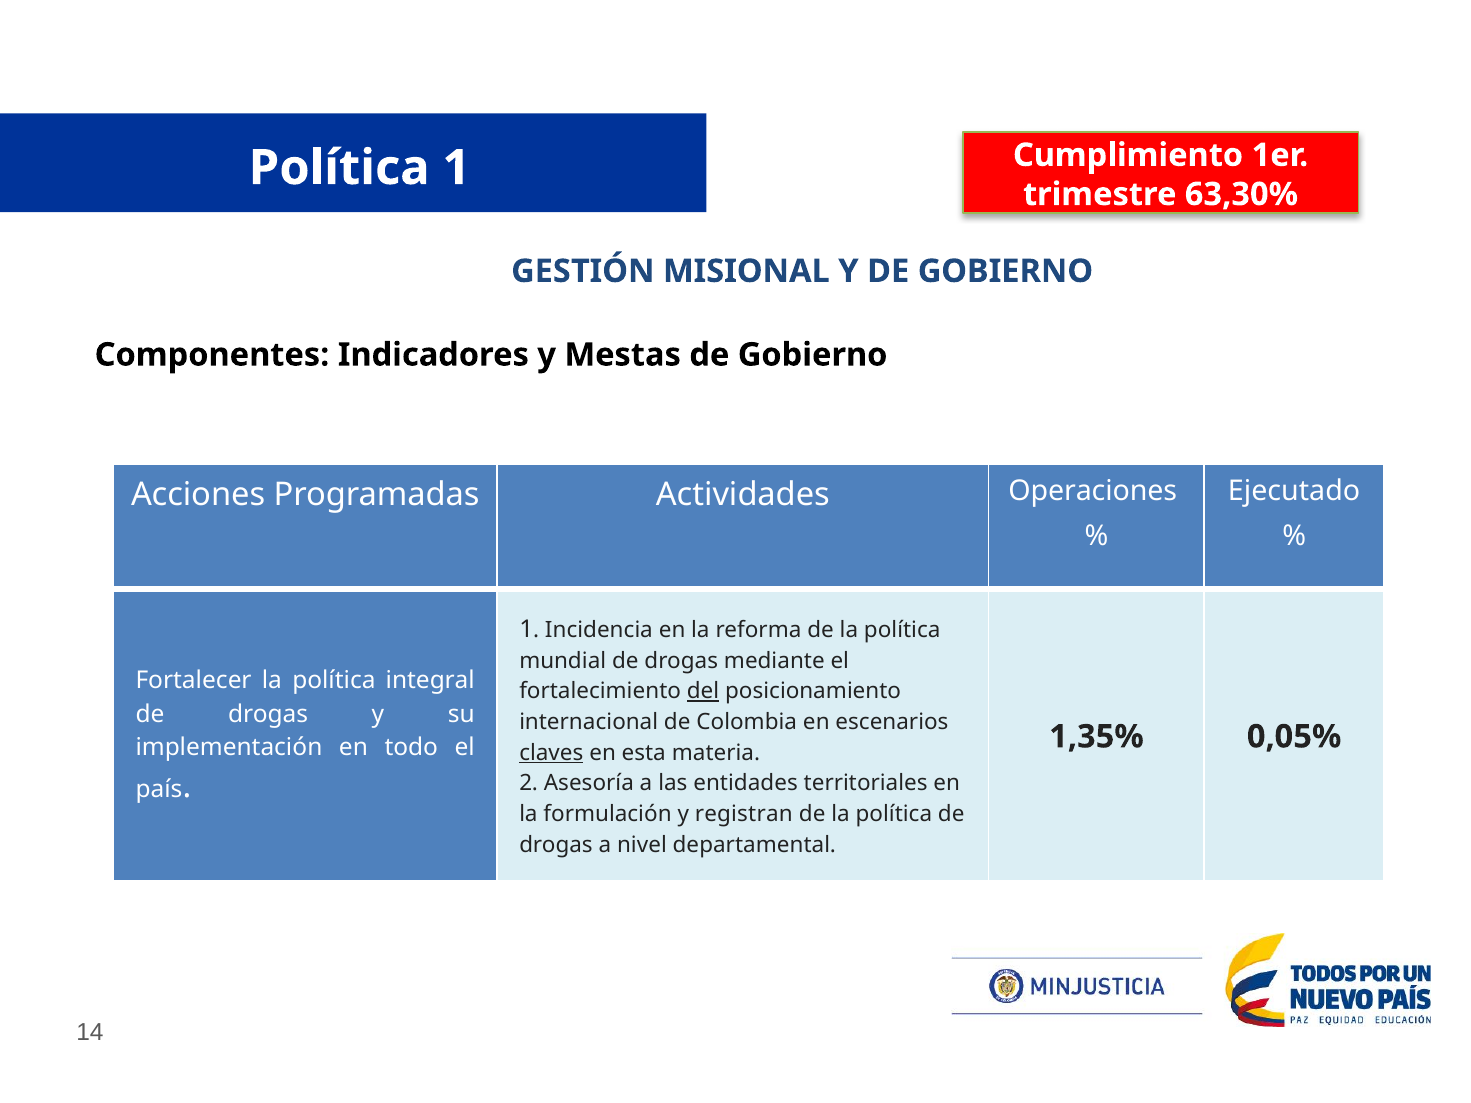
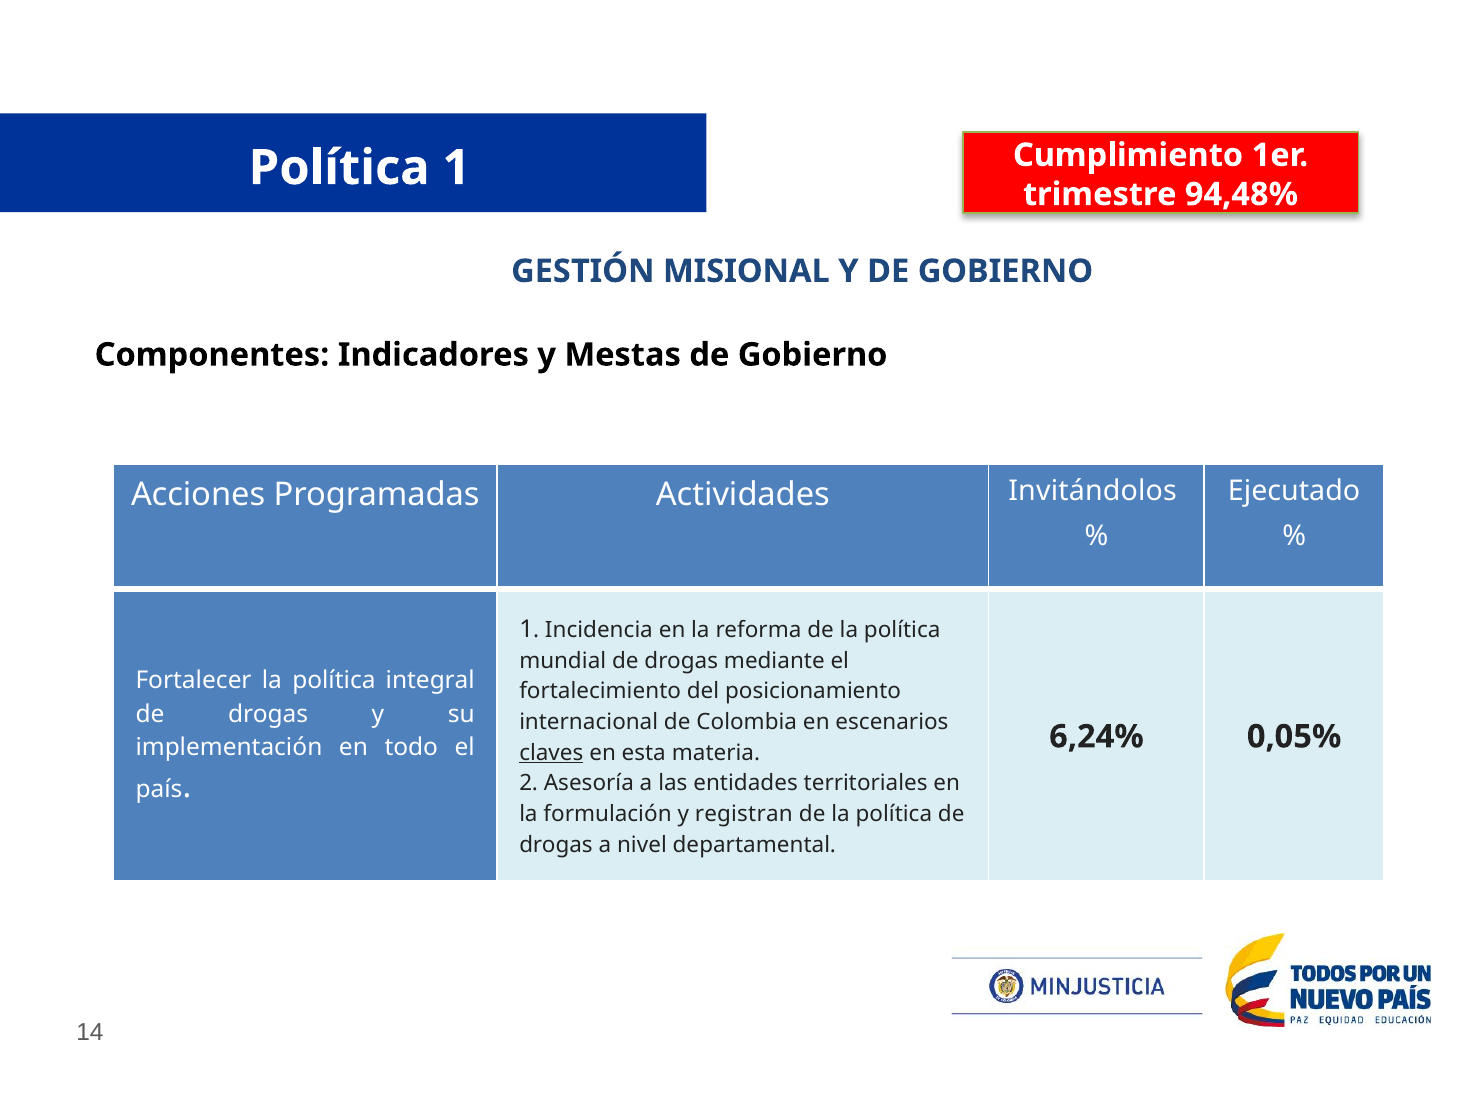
63,30%: 63,30% -> 94,48% (1241, 194)
Operaciones: Operaciones -> Invitándolos (1093, 491)
del underline: present -> none (703, 692)
1,35%: 1,35% -> 6,24% (1096, 737)
